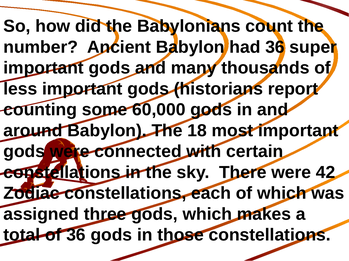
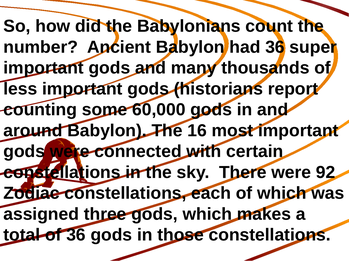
18: 18 -> 16 (197, 131)
42: 42 -> 92 (326, 173)
